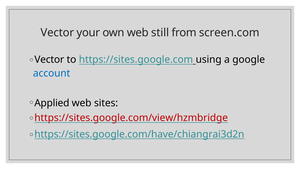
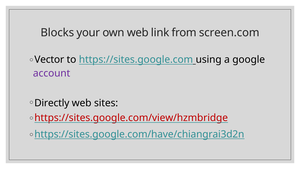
Vector: Vector -> Blocks (57, 33)
still: still -> link (160, 33)
account colour: blue -> purple (52, 73)
Applied: Applied -> Directly (52, 103)
